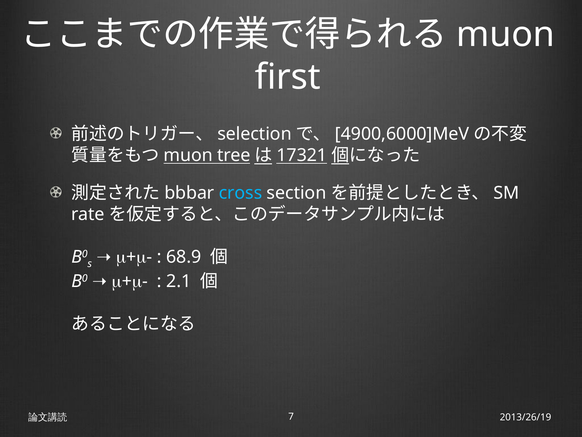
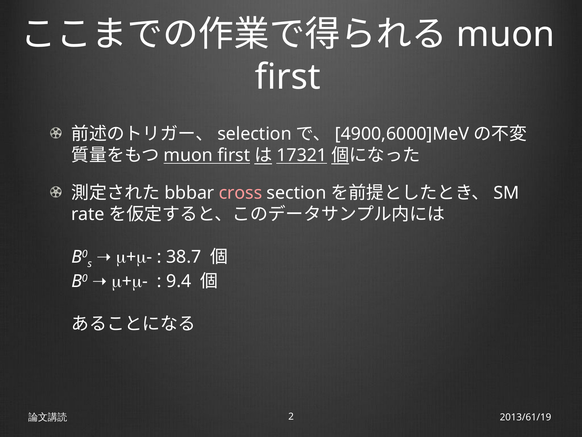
tree: tree -> first (234, 155)
cross colour: light blue -> pink (241, 193)
68.9: 68.9 -> 38.7 (184, 257)
2.1: 2.1 -> 9.4 (179, 281)
7: 7 -> 2 (291, 416)
2013/26/19: 2013/26/19 -> 2013/61/19 (526, 417)
